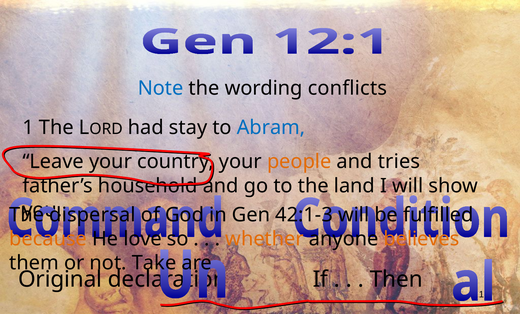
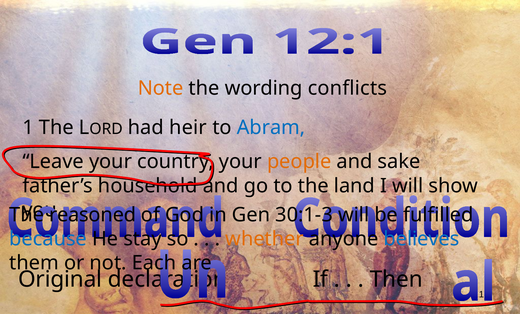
Note colour: blue -> orange (161, 88)
stay: stay -> heir (188, 127)
tries: tries -> sake (399, 161)
dispersal: dispersal -> reasoned (93, 214)
42:1-3: 42:1-3 -> 30:1-3 (304, 214)
because colour: orange -> blue (48, 238)
love: love -> stay (143, 238)
believes colour: orange -> blue (421, 238)
Take: Take -> Each (154, 262)
